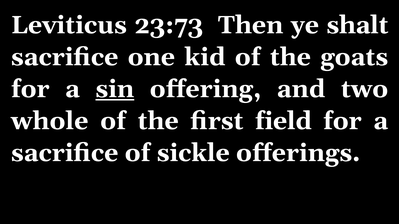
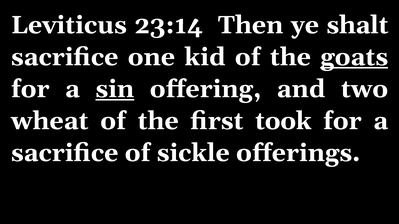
23:73: 23:73 -> 23:14 (169, 25)
goats underline: none -> present (354, 57)
whole: whole -> wheat (50, 121)
field: field -> took (283, 121)
